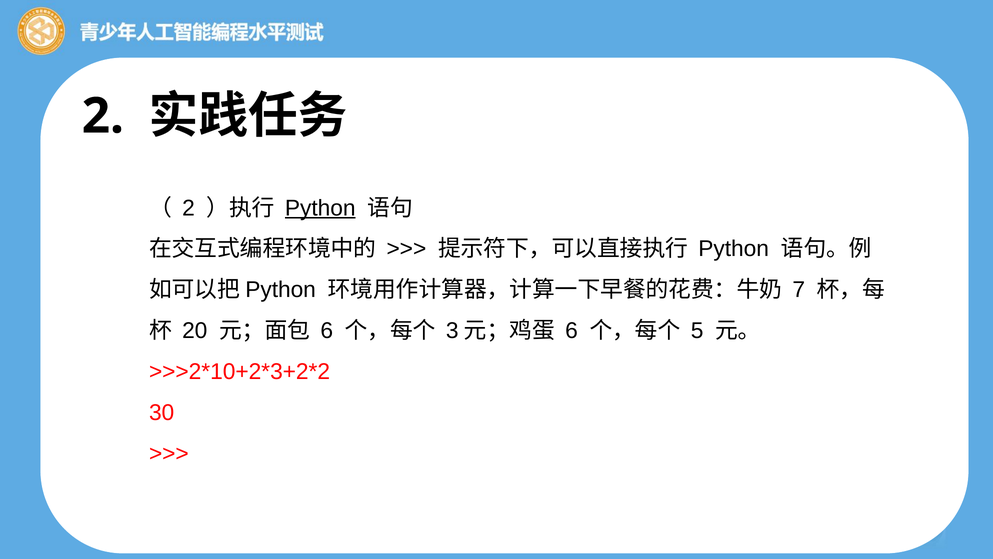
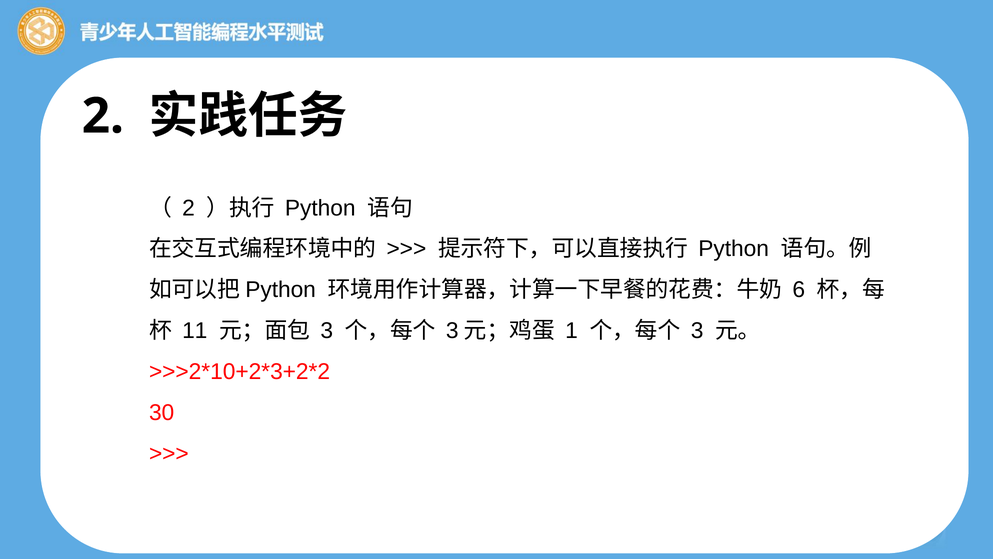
Python underline: present -> none (320, 208)
7: 7 -> 6 (799, 290)
20: 20 -> 11 (195, 331)
6: 6 -> 3 (327, 331)
6: 6 -> 1 (572, 331)
5: 5 -> 3 (697, 331)
